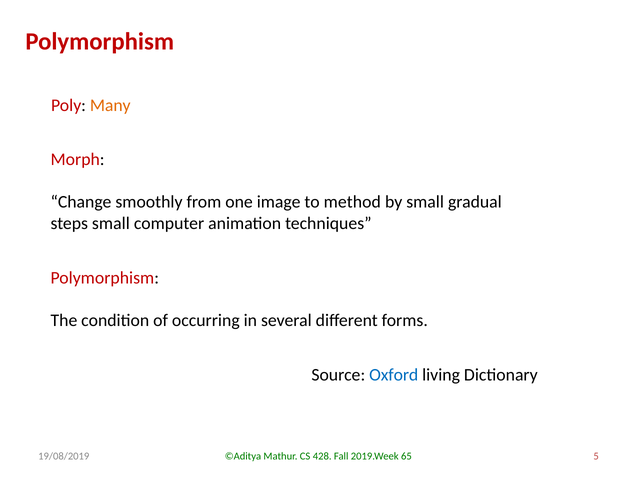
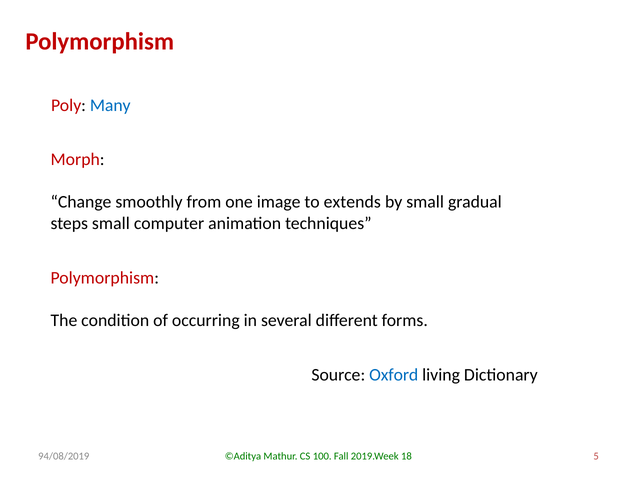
Many colour: orange -> blue (110, 105)
method: method -> extends (352, 202)
428: 428 -> 100 (322, 456)
65: 65 -> 18 (406, 456)
19/08/2019: 19/08/2019 -> 94/08/2019 (64, 456)
